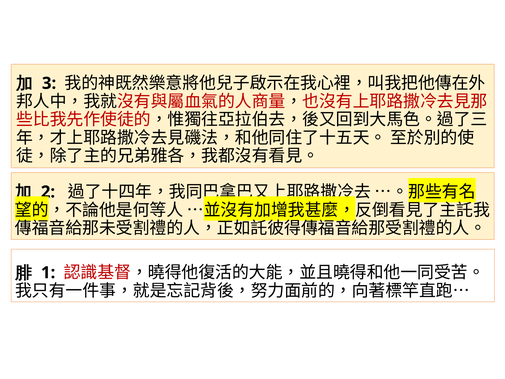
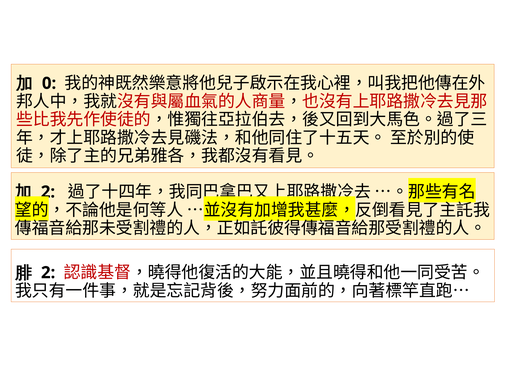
3: 3 -> 0 (49, 83)
1: 1 -> 2 (48, 272)
